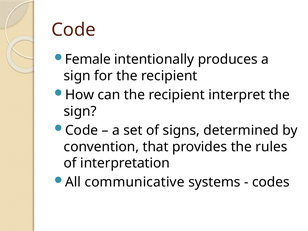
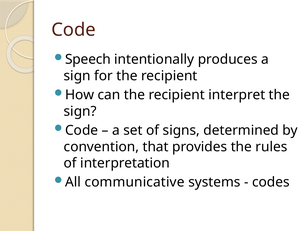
Female: Female -> Speech (88, 59)
